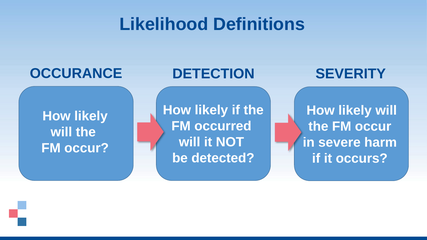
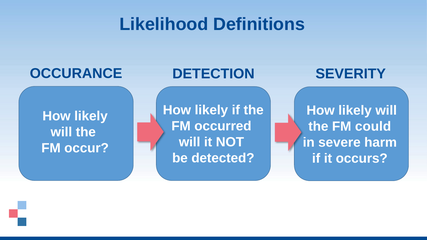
occur: occur -> could (373, 127)
